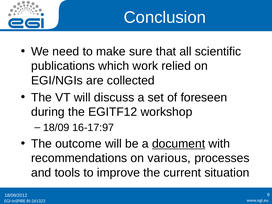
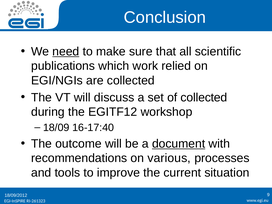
need underline: none -> present (66, 51)
of foreseen: foreseen -> collected (204, 97)
16-17:97: 16-17:97 -> 16-17:40 (93, 128)
